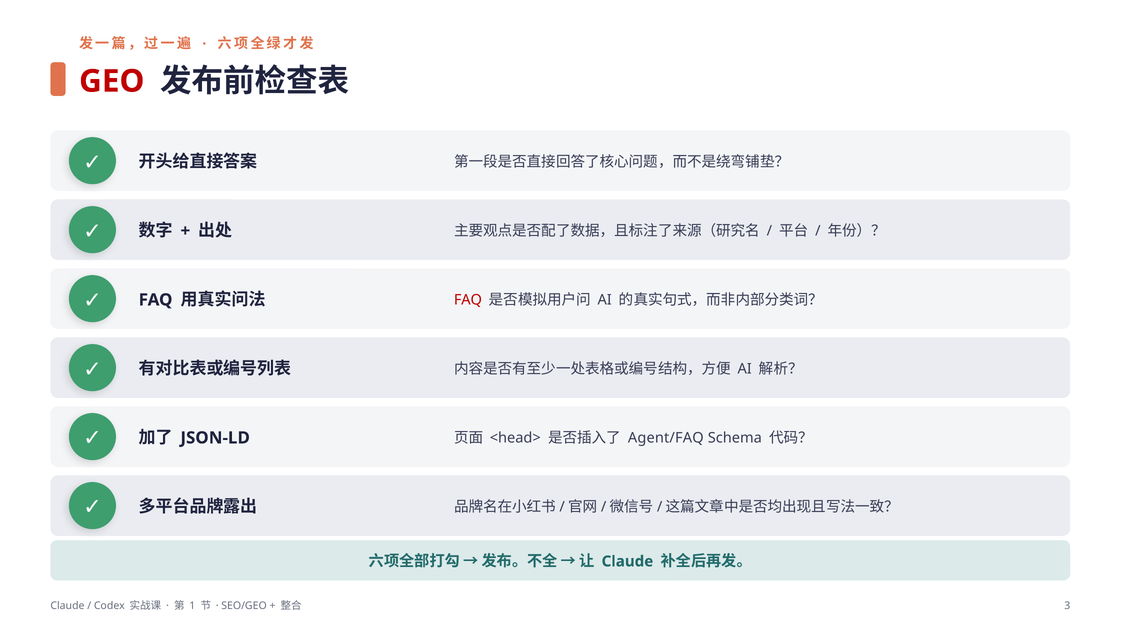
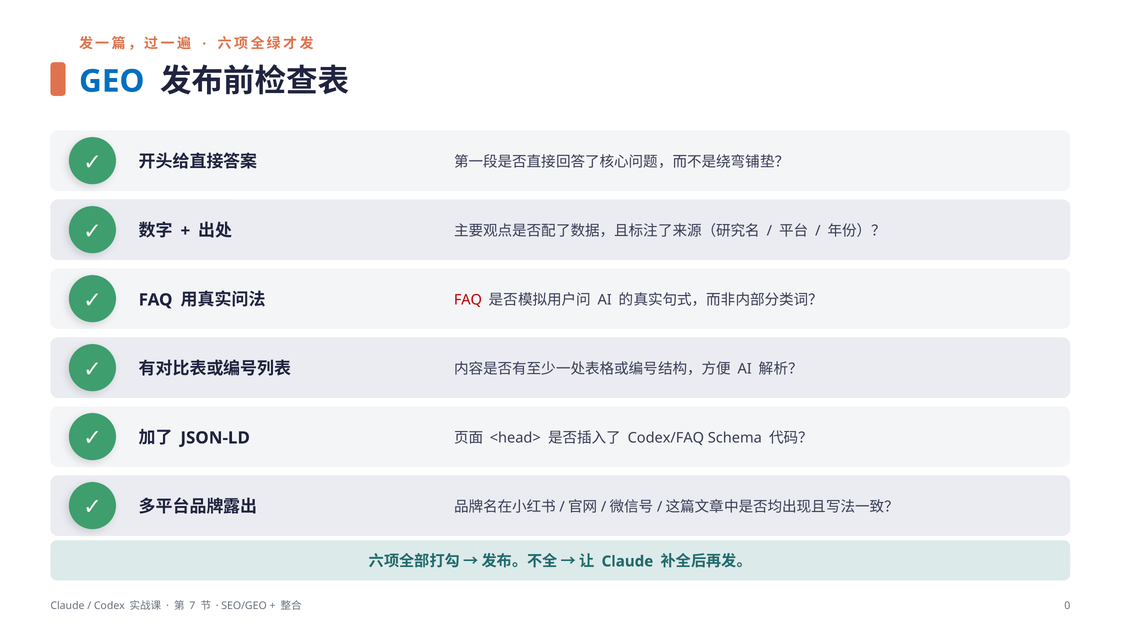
GEO colour: red -> blue (112, 81)
Agent/FAQ: Agent/FAQ -> Codex/FAQ (666, 438)
1: 1 -> 7 (192, 605)
3: 3 -> 0 (1067, 605)
